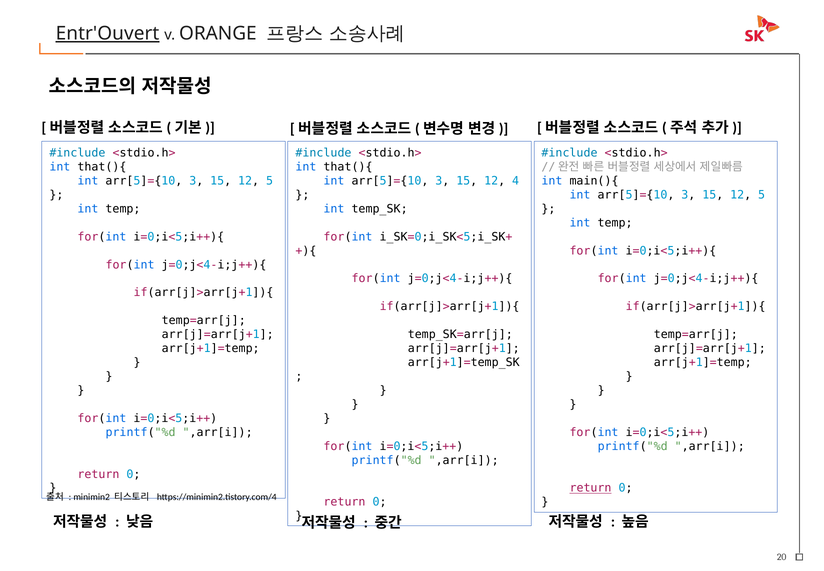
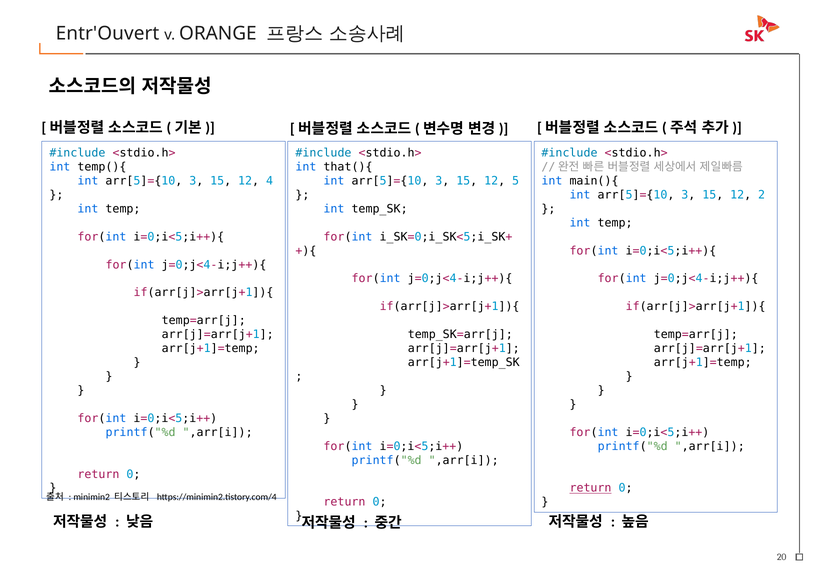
Entr'Ouvert underline: present -> none (108, 34)
that(){: that(){ -> temp(){ (102, 167)
5: 5 -> 4 (270, 181)
4: 4 -> 5 (516, 181)
5: 5 -> 2 (762, 195)
